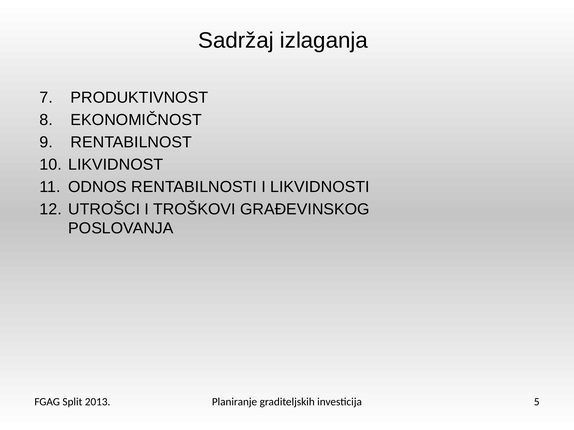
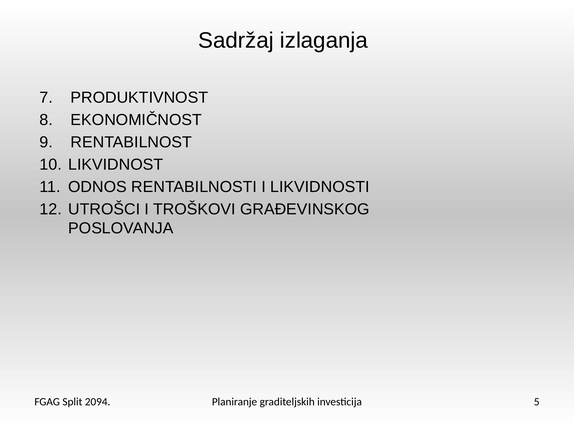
2013: 2013 -> 2094 (98, 402)
